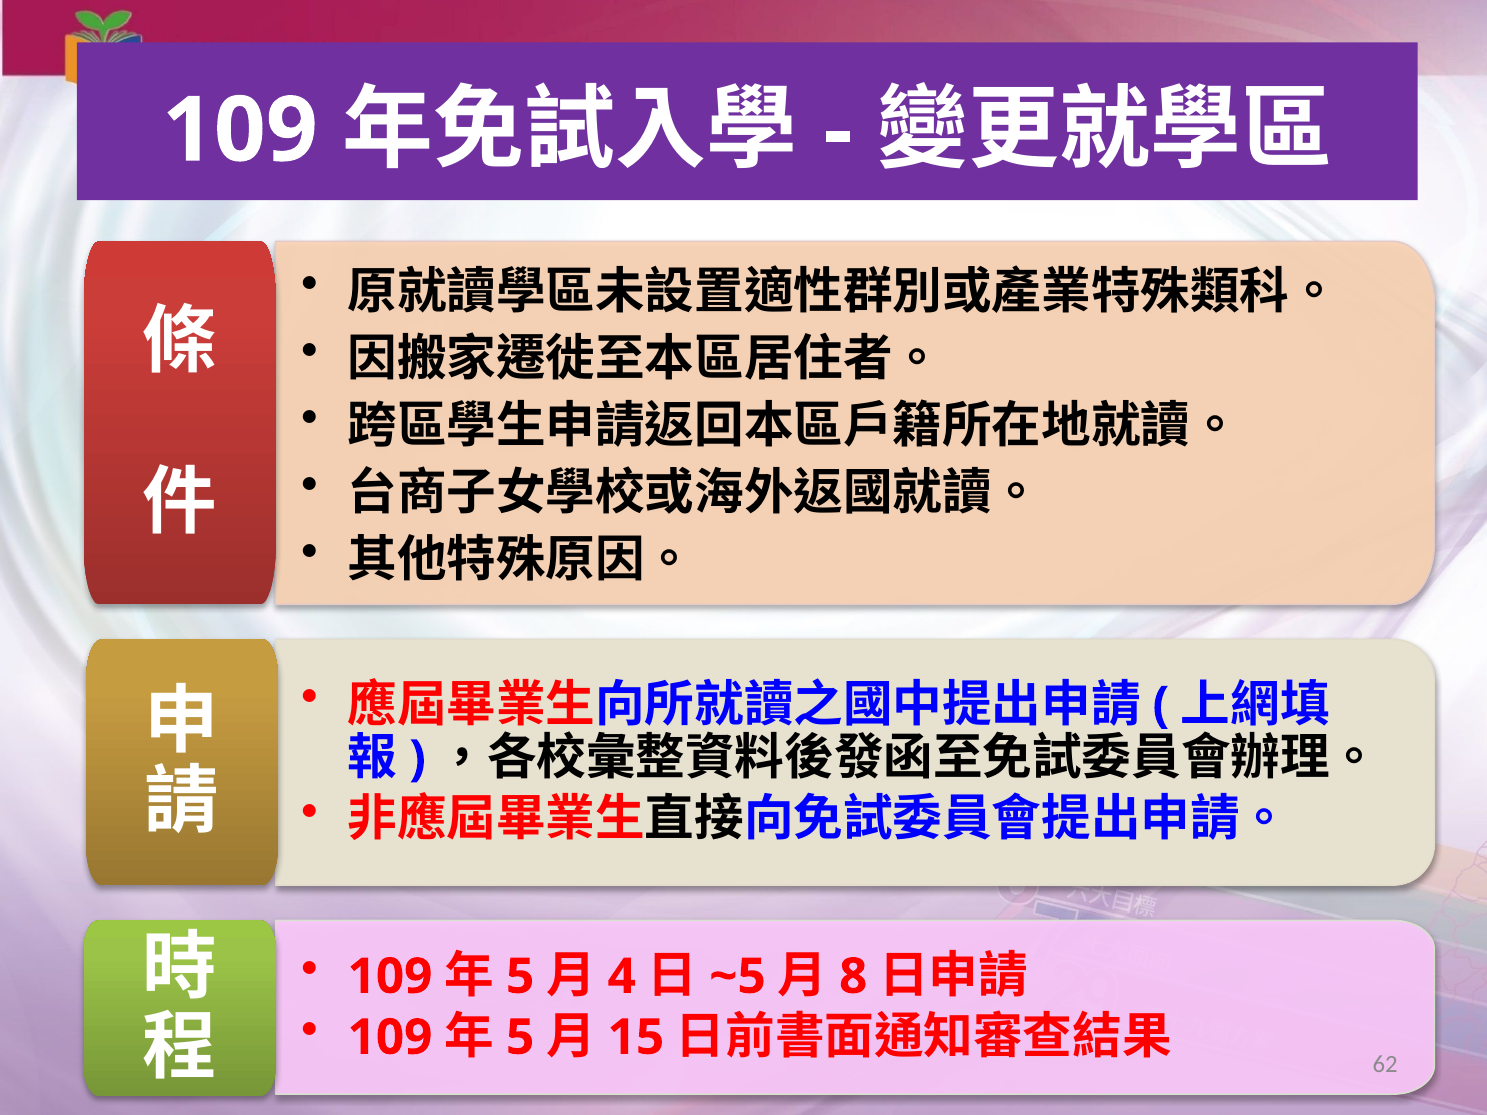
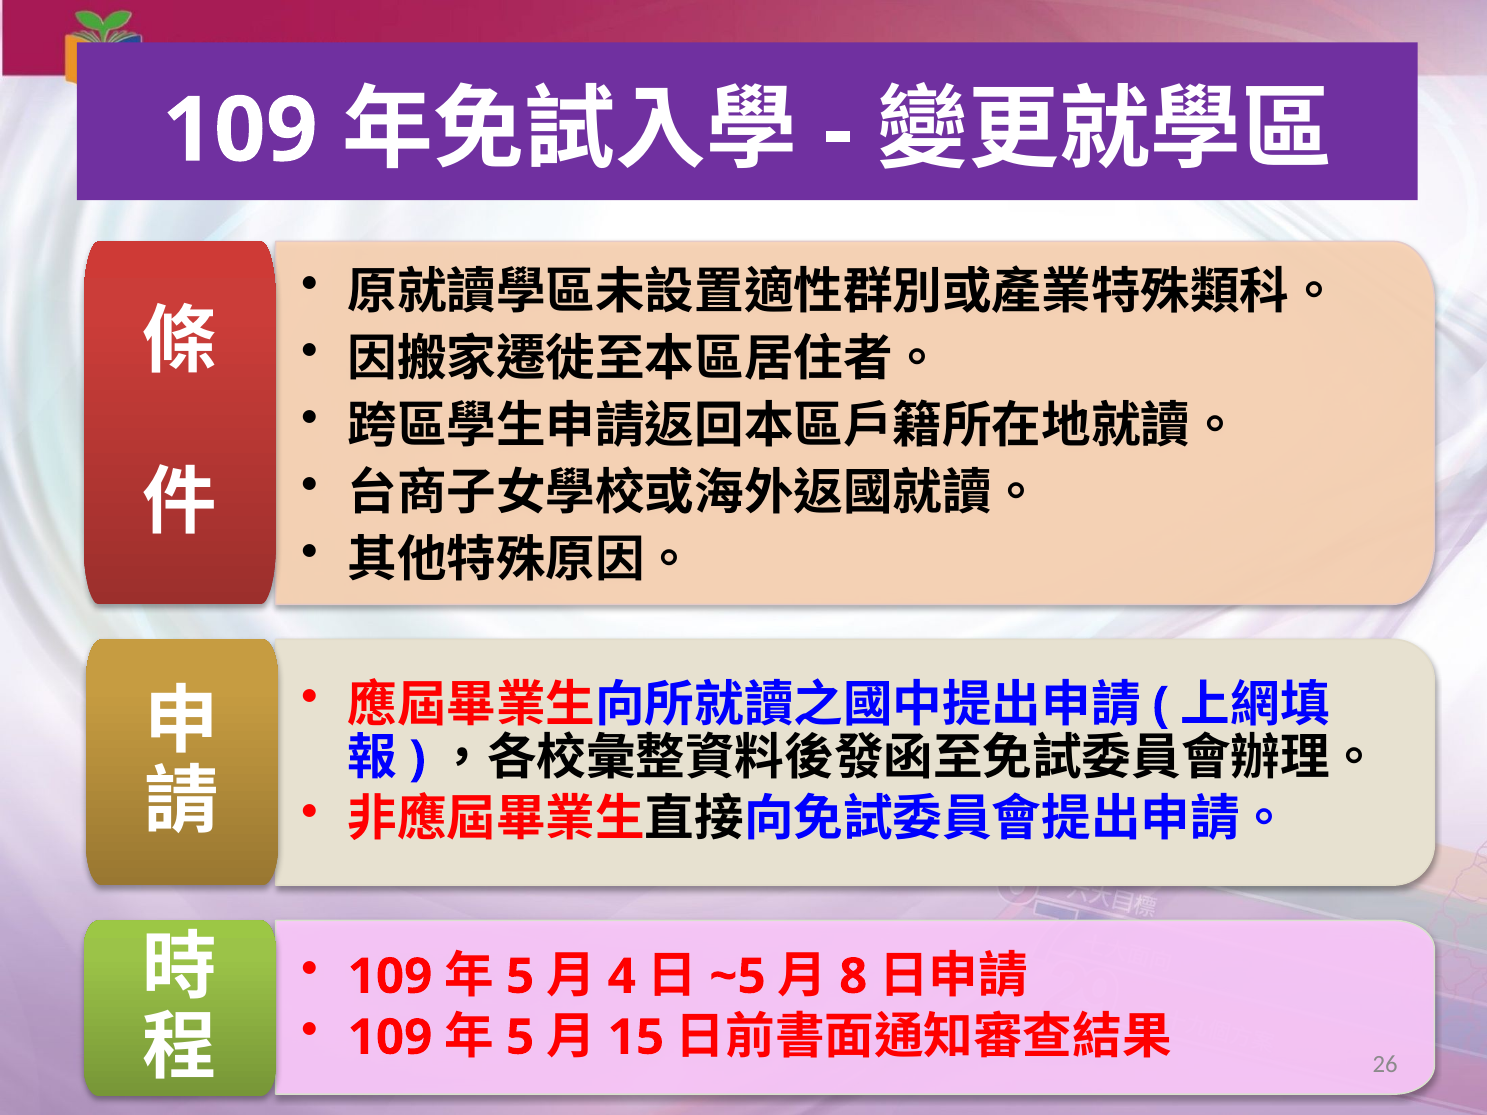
62: 62 -> 26 (1385, 1065)
